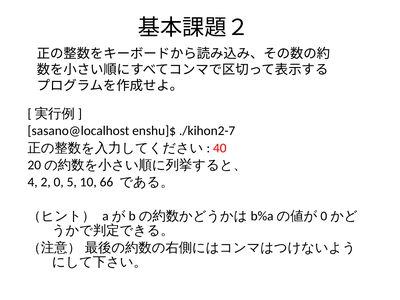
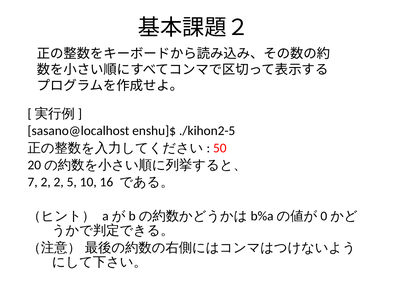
./kihon2-7: ./kihon2-7 -> ./kihon2-5 (207, 131)
40: 40 -> 50 (220, 148)
4: 4 -> 7 (33, 182)
2 0: 0 -> 2 (59, 182)
66: 66 -> 16 (106, 182)
